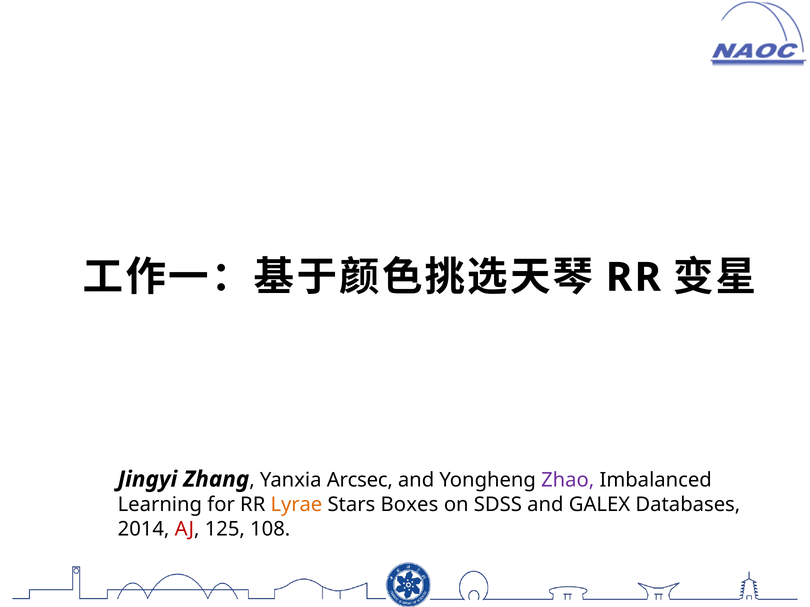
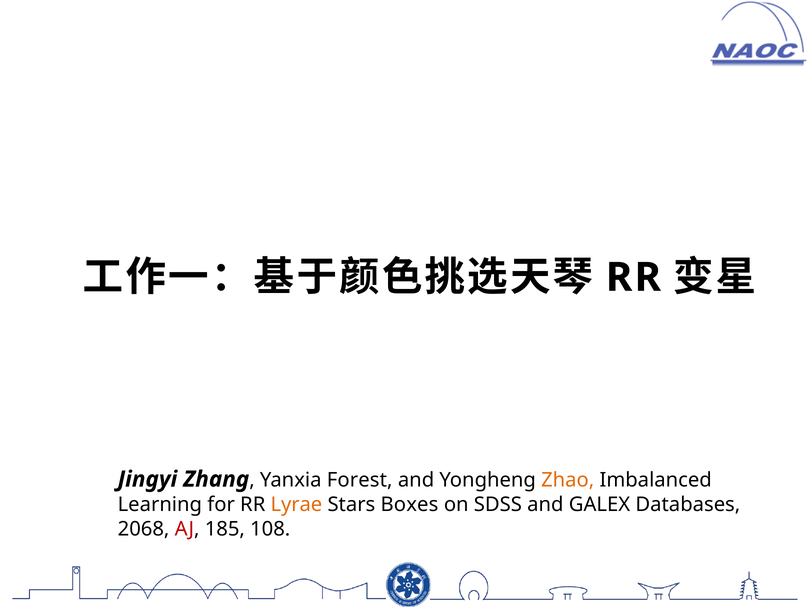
Arcsec: Arcsec -> Forest (360, 480)
Zhao colour: purple -> orange (568, 480)
2014: 2014 -> 2068 (144, 529)
125: 125 -> 185 (225, 529)
